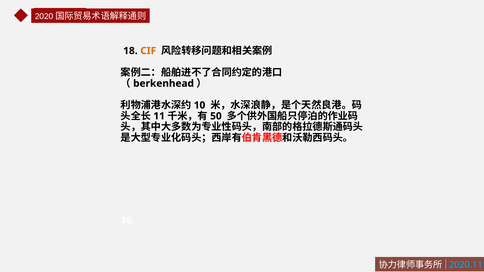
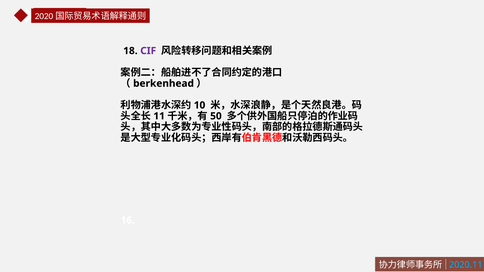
CIF colour: orange -> purple (148, 51)
